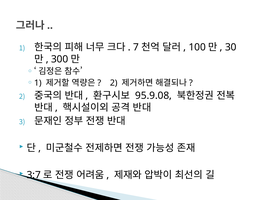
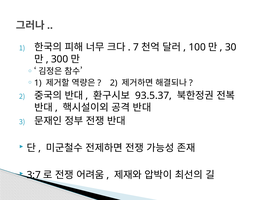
95.9.08: 95.9.08 -> 93.5.37 (153, 96)
